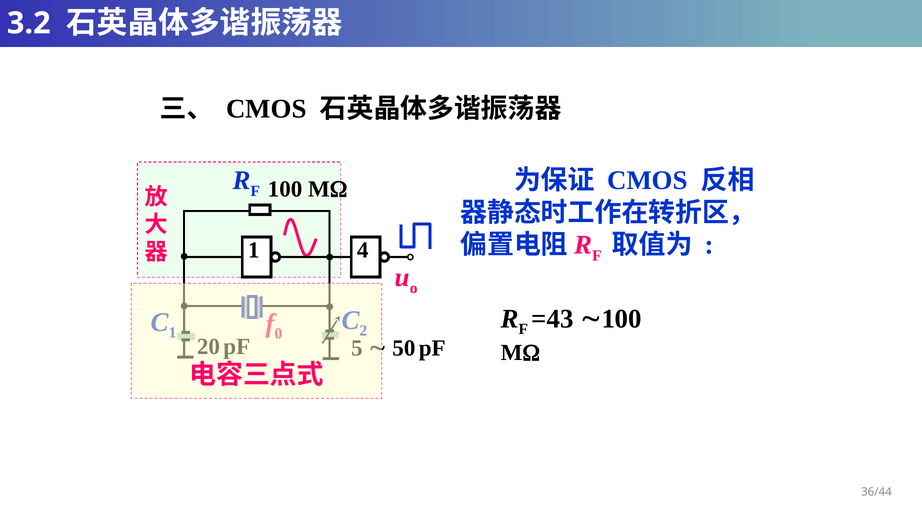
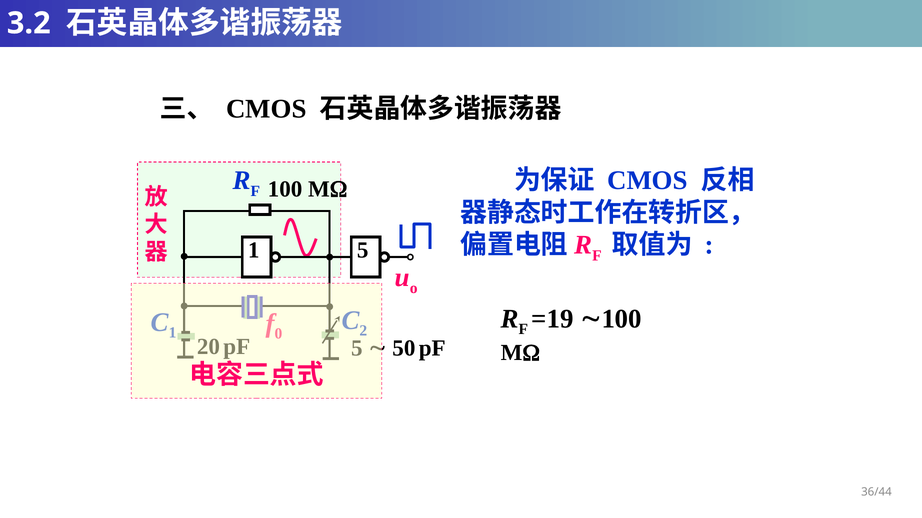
1 4: 4 -> 5 (363, 250)
=43: =43 -> =19 (552, 319)
